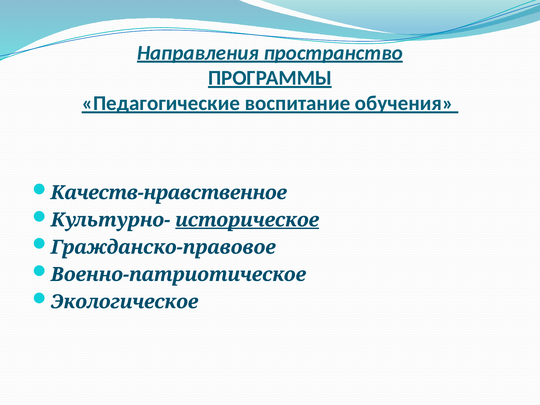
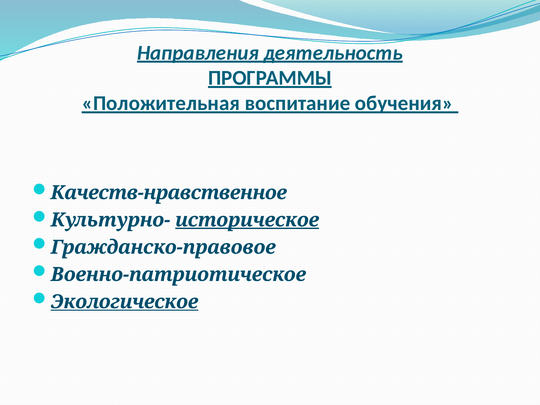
пространство: пространство -> деятельность (333, 53)
Педагогические: Педагогические -> Положительная (161, 103)
Экологическое underline: none -> present (125, 302)
